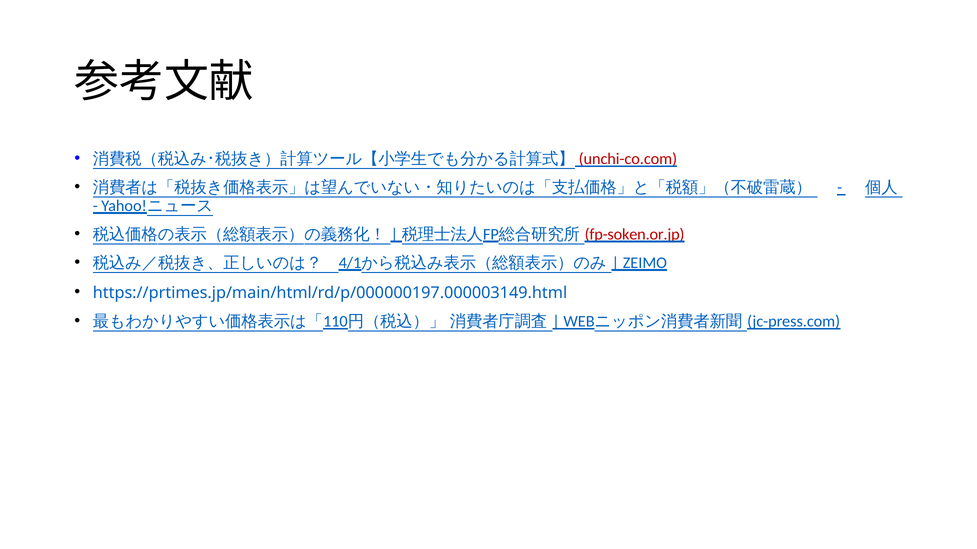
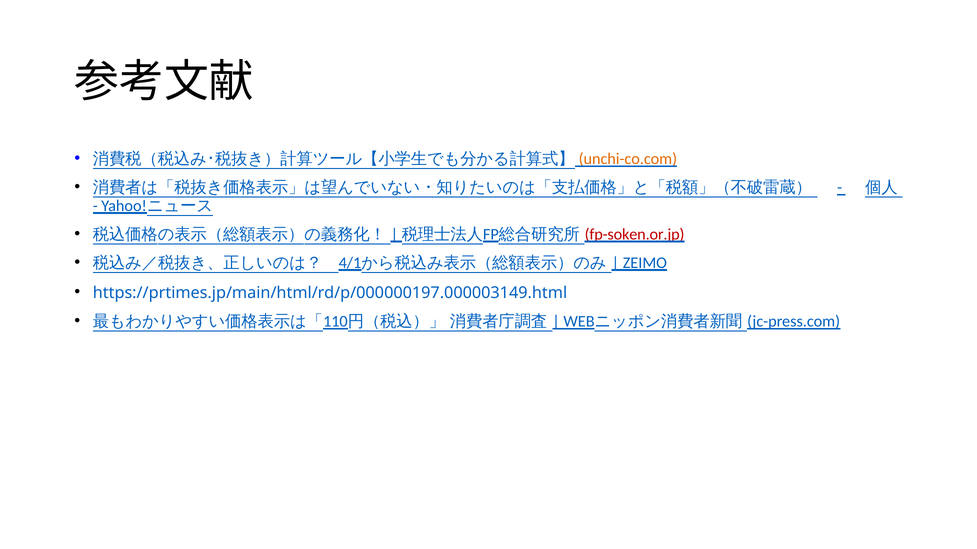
unchi-co.com colour: red -> orange (628, 159)
